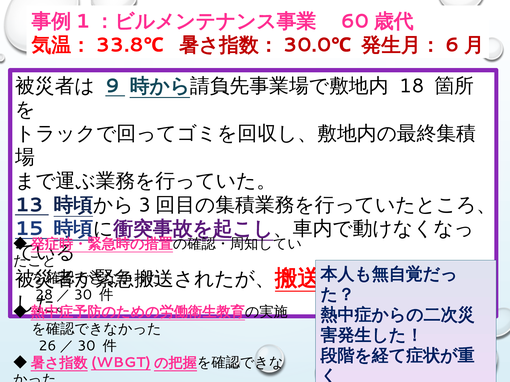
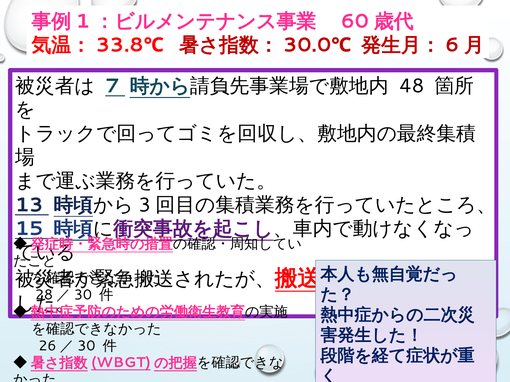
9: 9 -> 7 (113, 86)
18: 18 -> 48 (412, 86)
